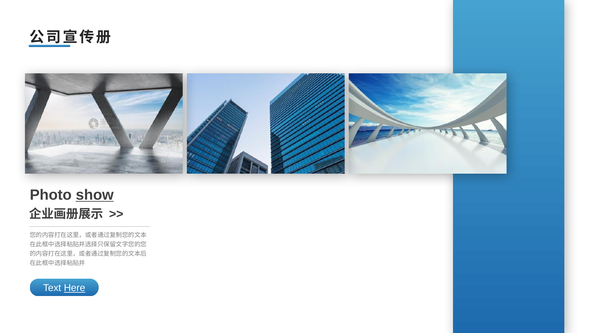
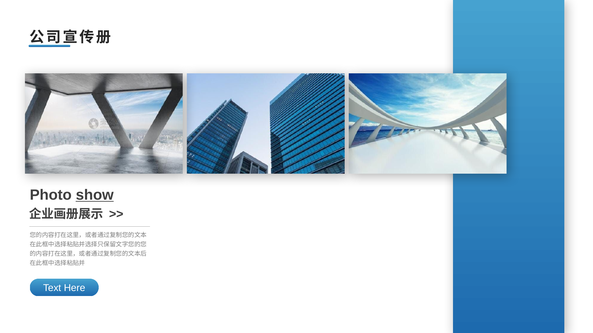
Here underline: present -> none (75, 288)
